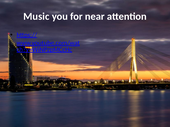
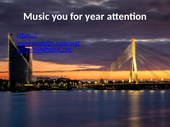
near: near -> year (95, 16)
